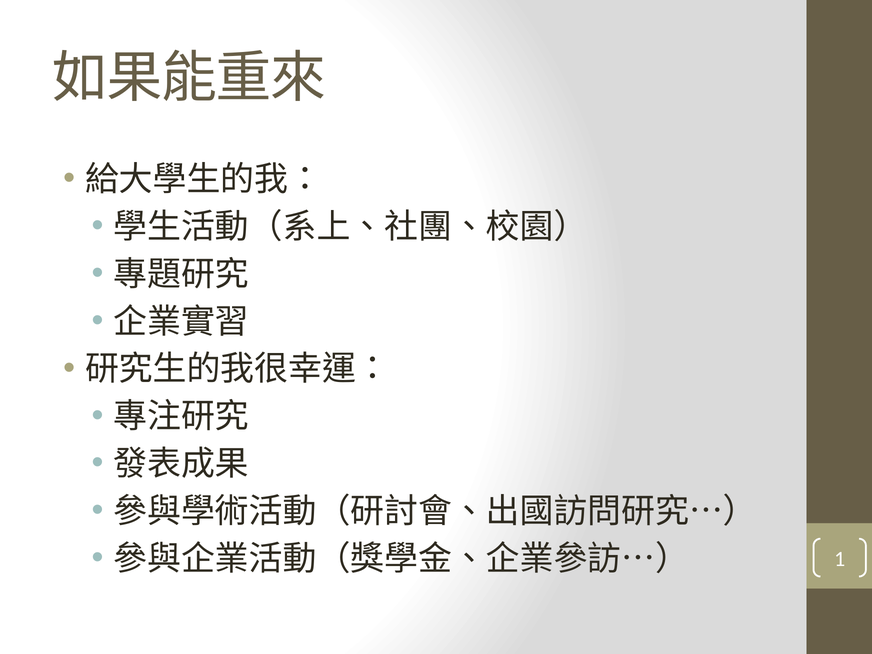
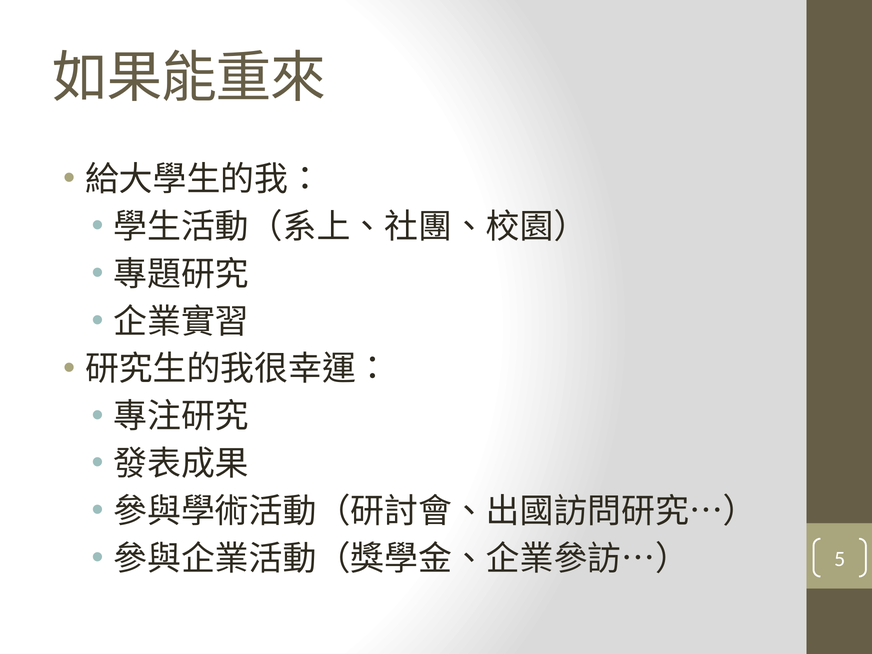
1: 1 -> 5 (840, 559)
